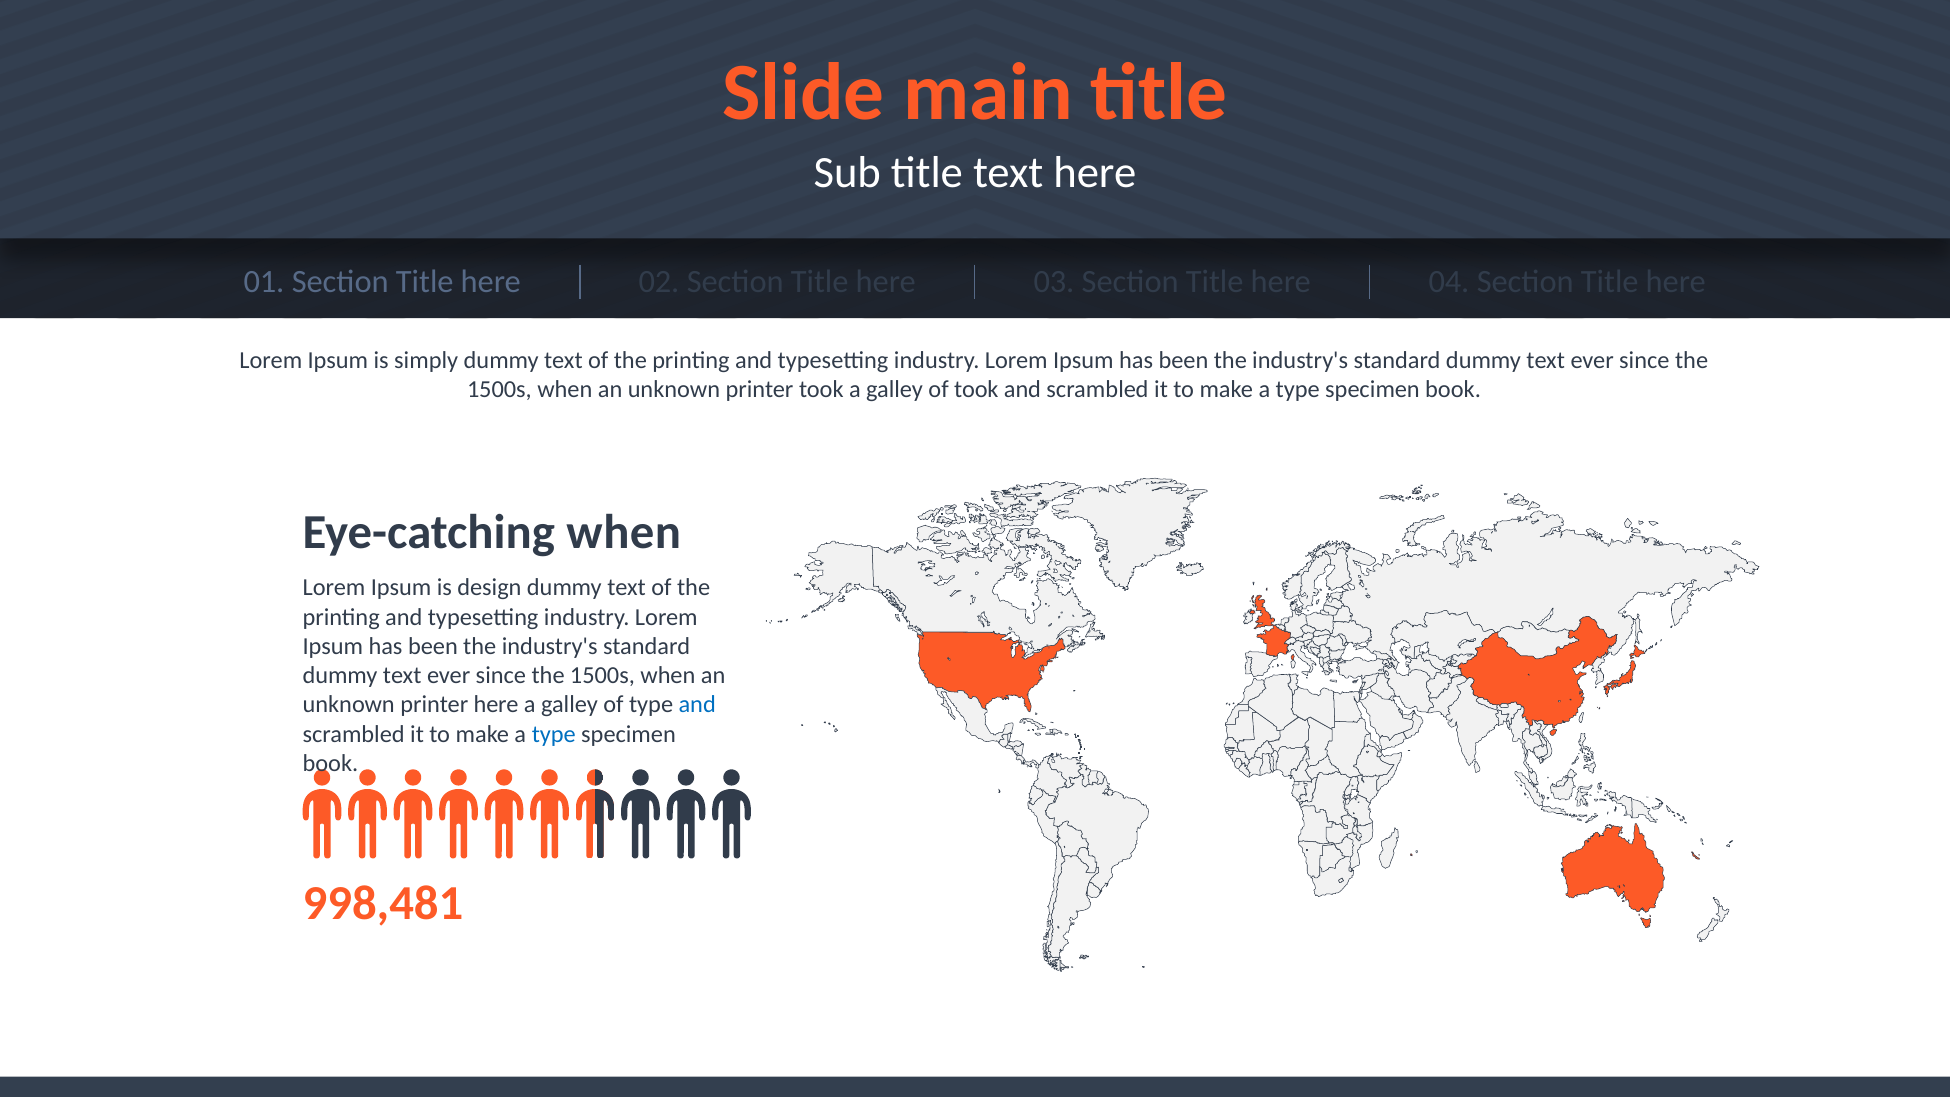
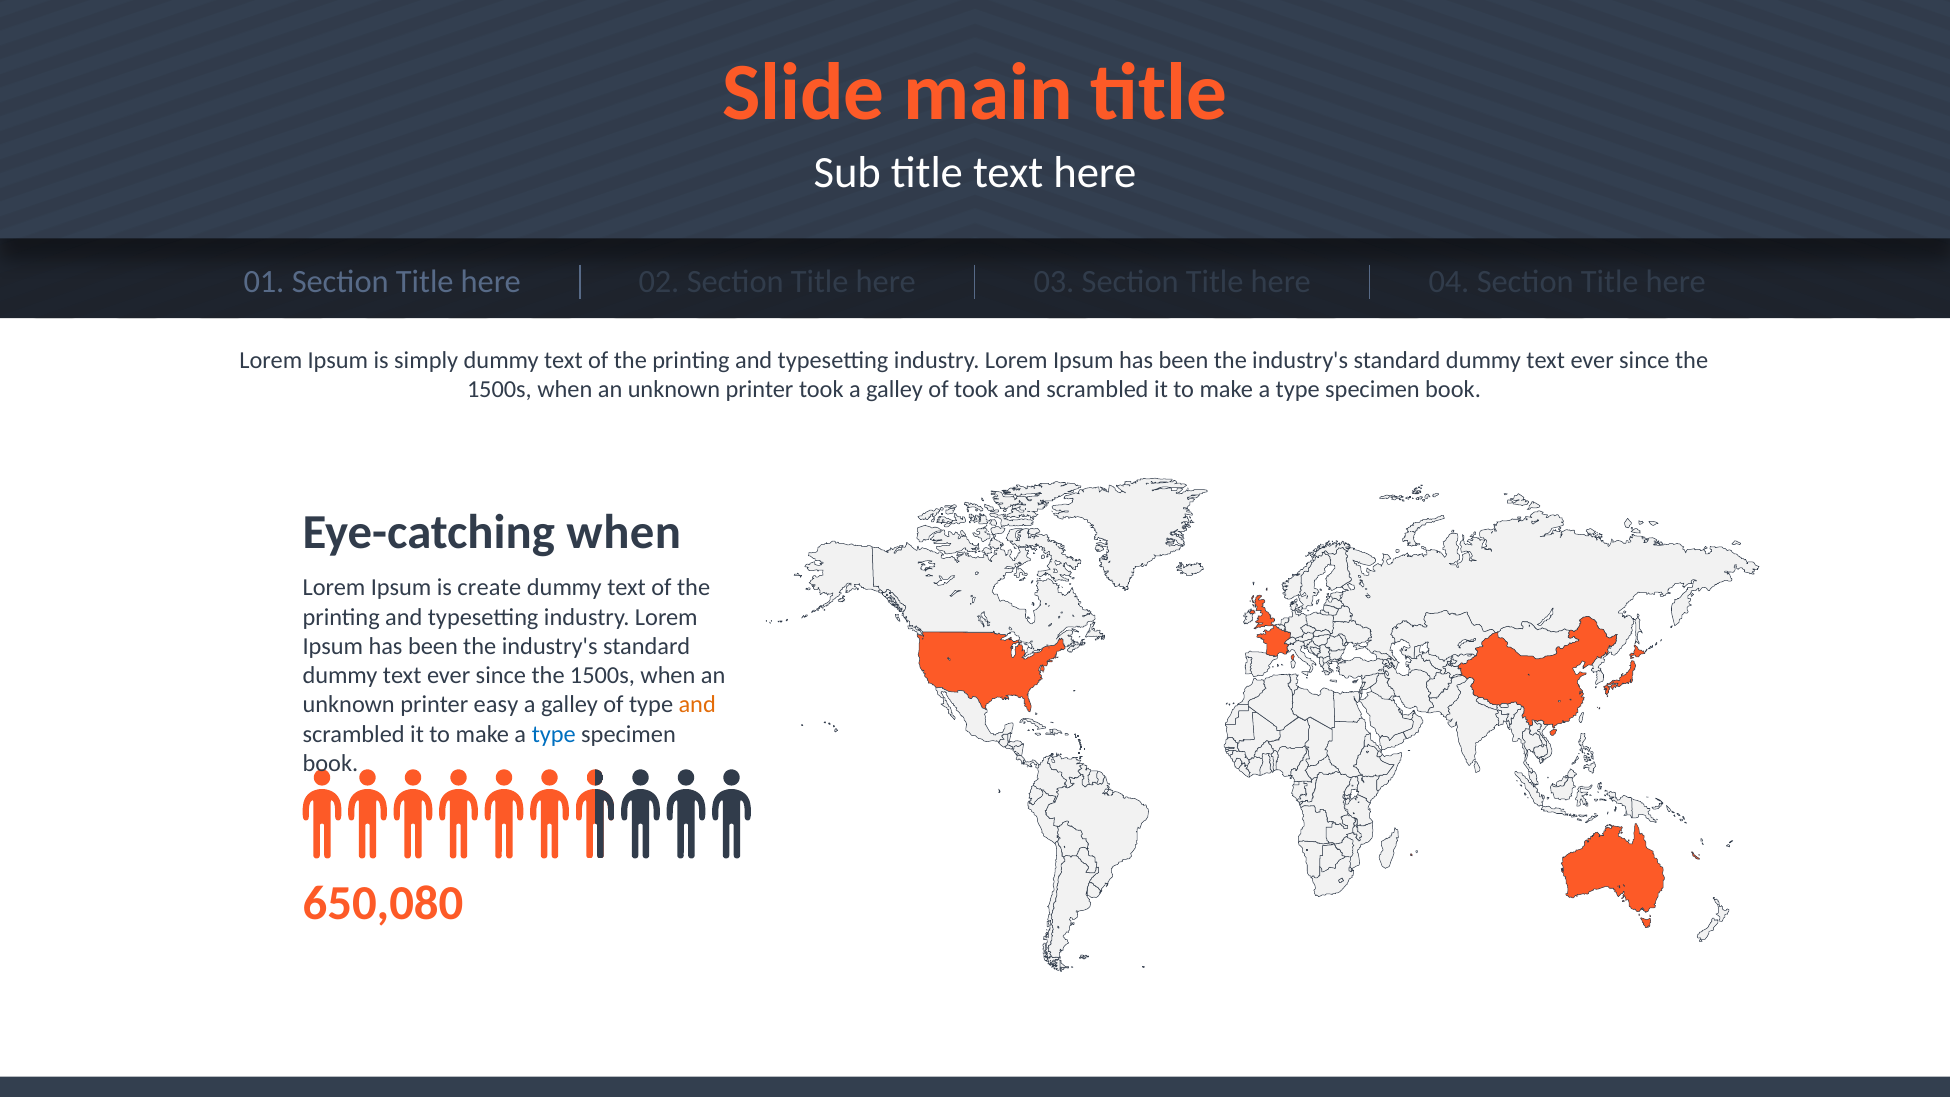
design: design -> create (489, 588)
printer here: here -> easy (496, 705)
and colour: blue -> orange (697, 705)
998,481: 998,481 -> 650,080 (383, 903)
